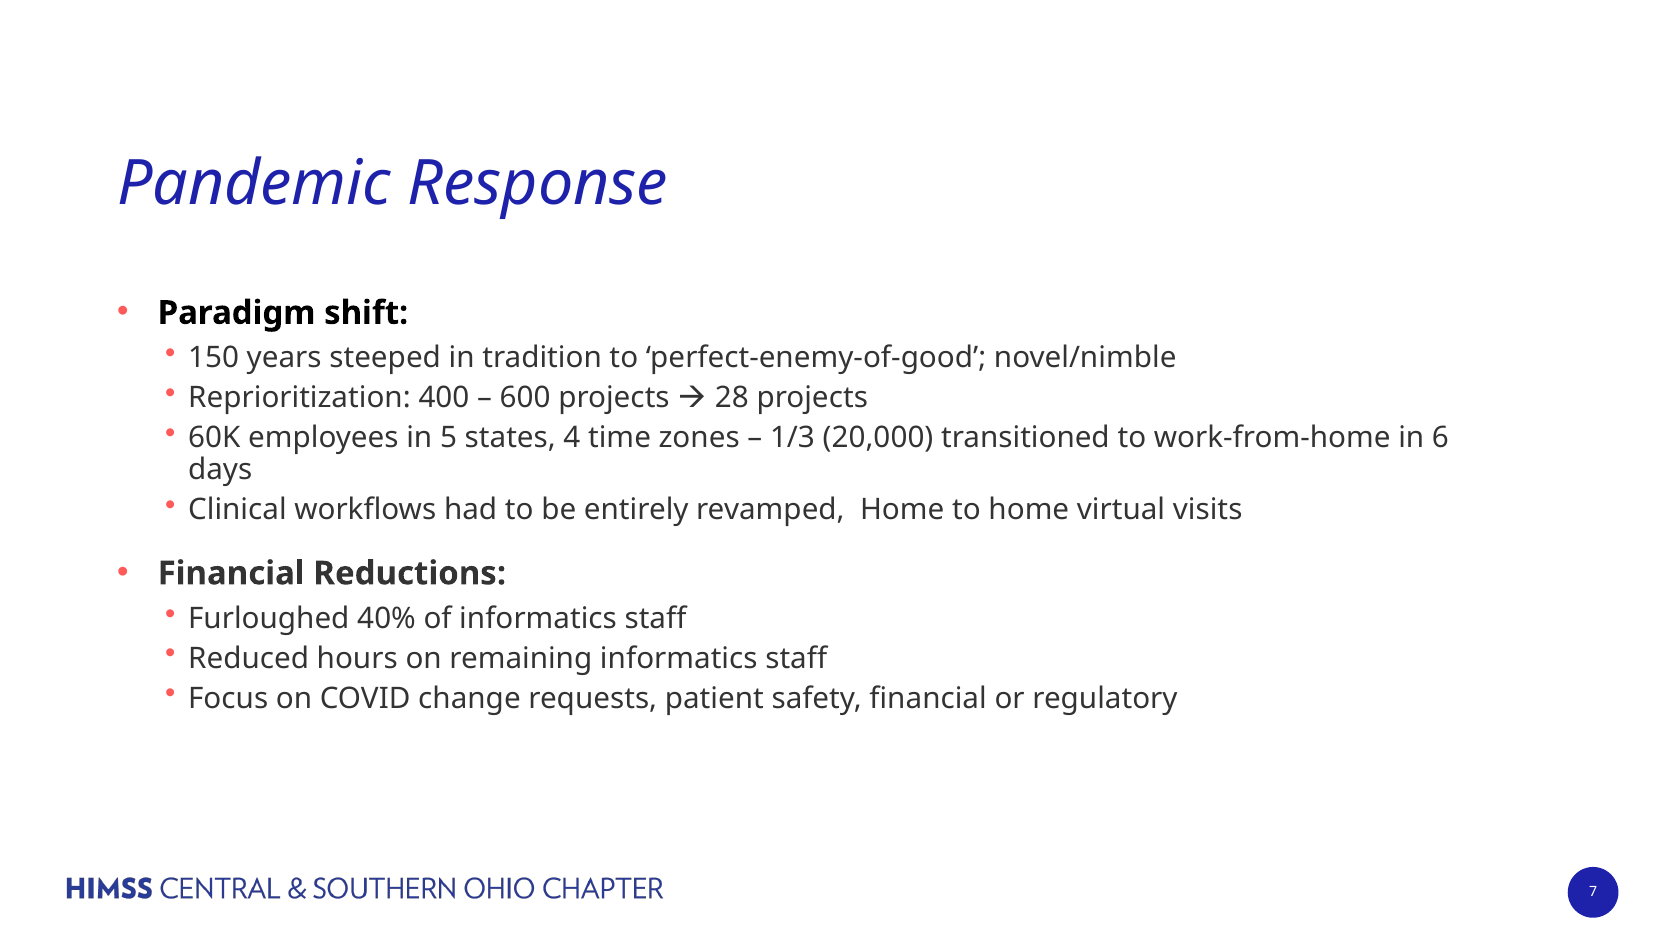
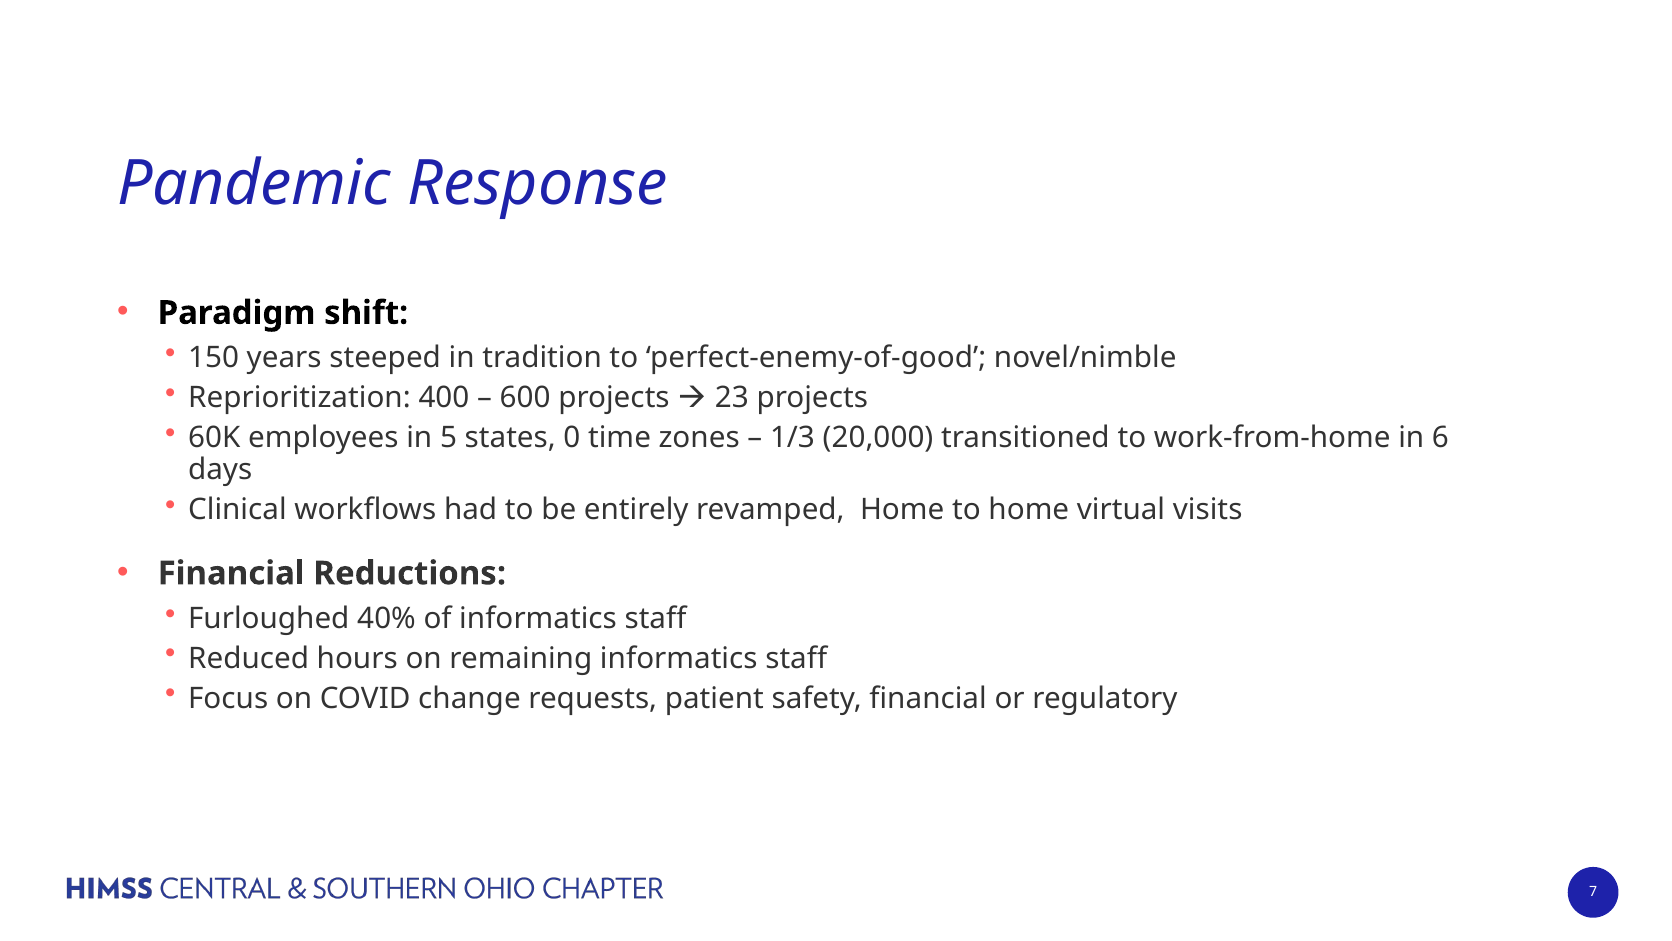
28: 28 -> 23 (732, 398)
4: 4 -> 0 (572, 438)
